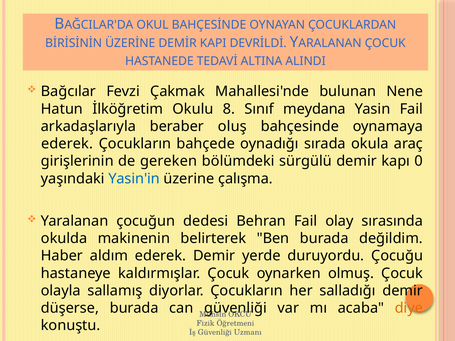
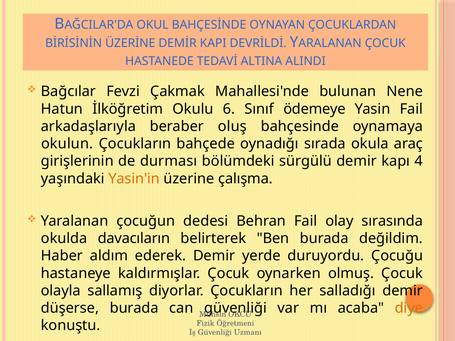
8: 8 -> 6 (229, 109)
meydana: meydana -> ödemeye (315, 109)
ederek: ederek -> okulun (67, 144)
gereken: gereken -> durması (169, 161)
0: 0 -> 4 (419, 161)
Yasin'in colour: blue -> orange (134, 179)
makinenin: makinenin -> davacıların (134, 239)
